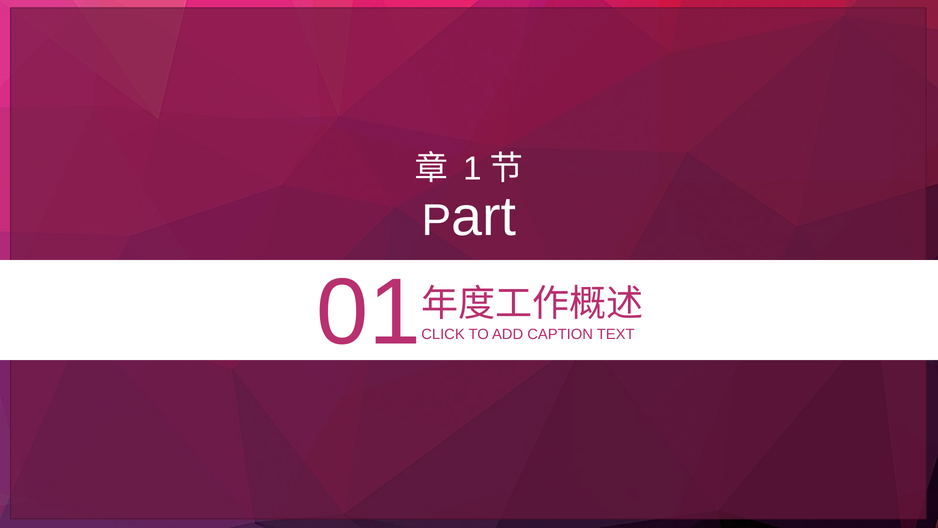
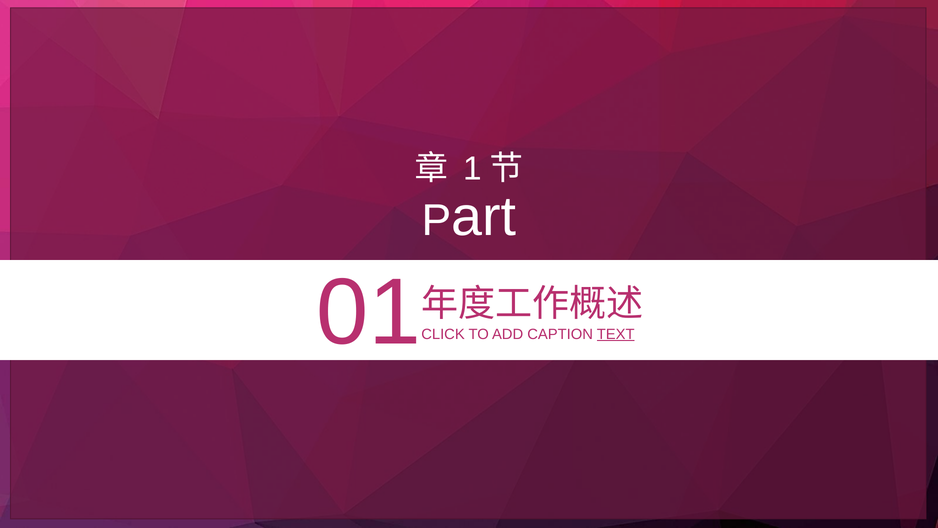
TEXT underline: none -> present (616, 334)
